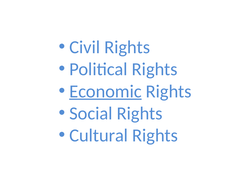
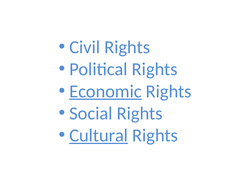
Cultural underline: none -> present (99, 136)
